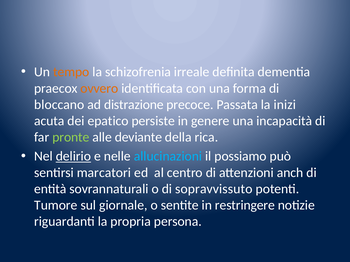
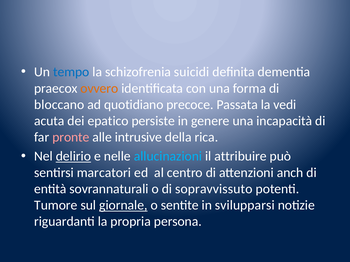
tempo colour: orange -> blue (71, 72)
irreale: irreale -> suicidi (192, 72)
distrazione: distrazione -> quotidiano (134, 105)
inizi: inizi -> vedi (285, 105)
pronte colour: light green -> pink (71, 137)
deviante: deviante -> intrusive (138, 137)
possiamo: possiamo -> attribuire (241, 157)
giornale underline: none -> present (123, 206)
restringere: restringere -> svilupparsi (245, 206)
